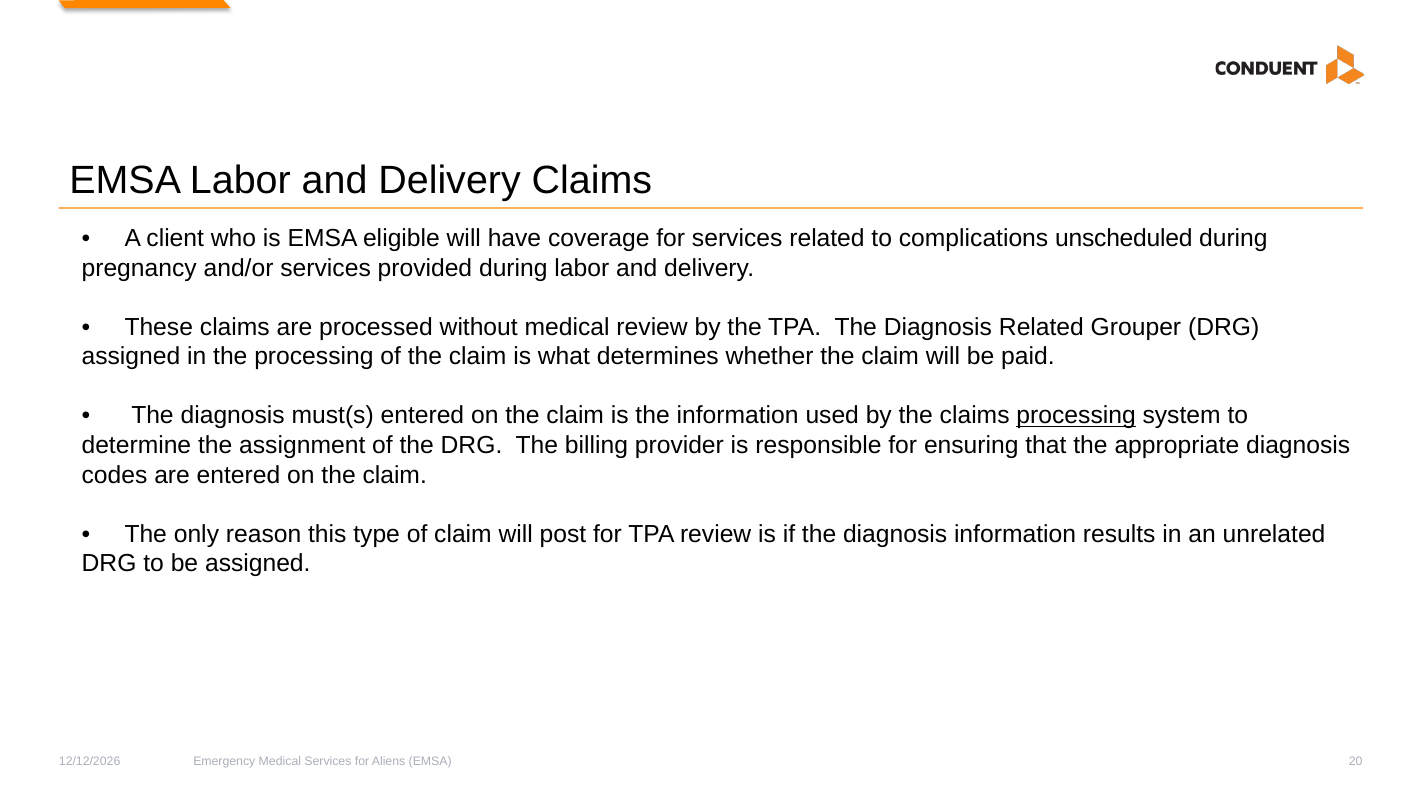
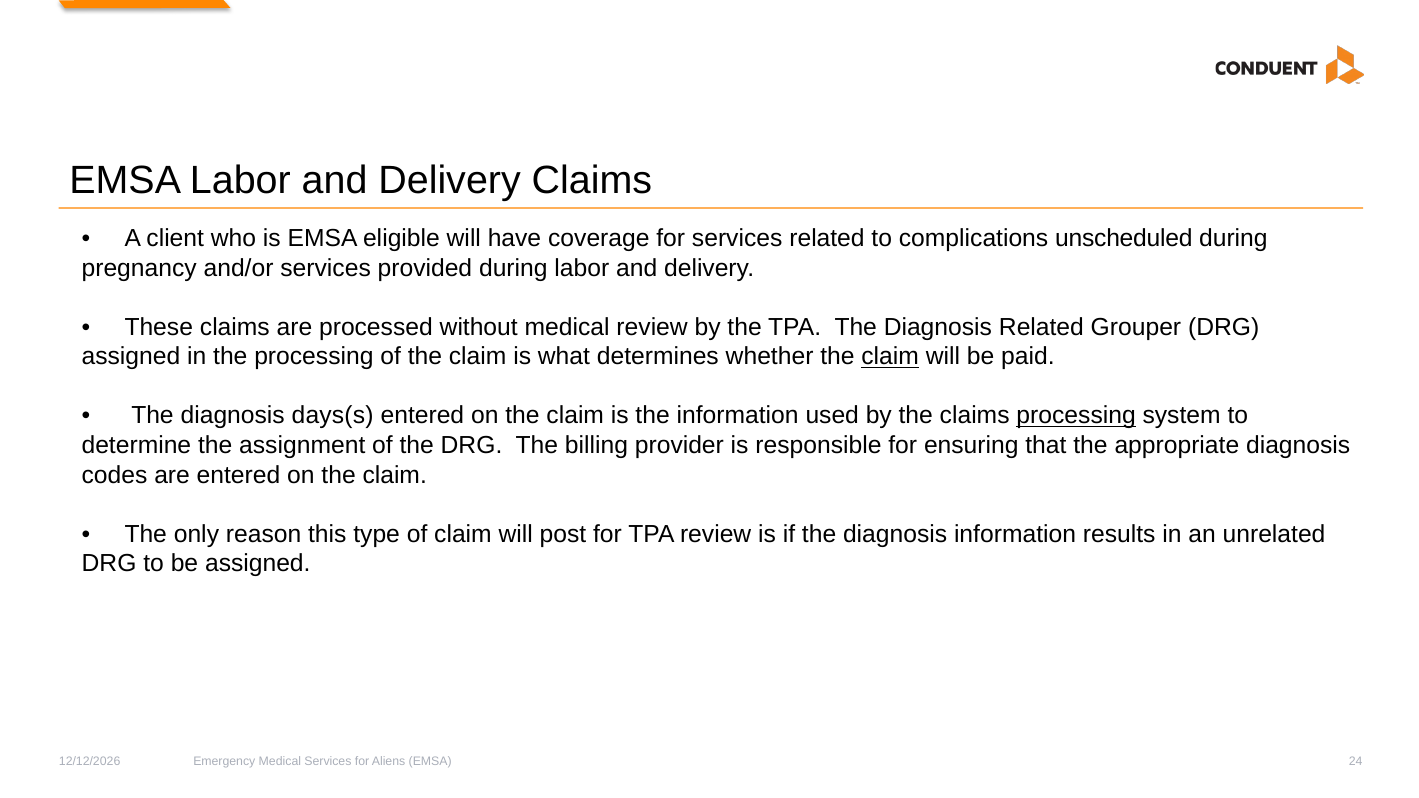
claim underline: none -> present (890, 357)
must(s: must(s -> days(s (333, 416)
20: 20 -> 24 (1356, 762)
